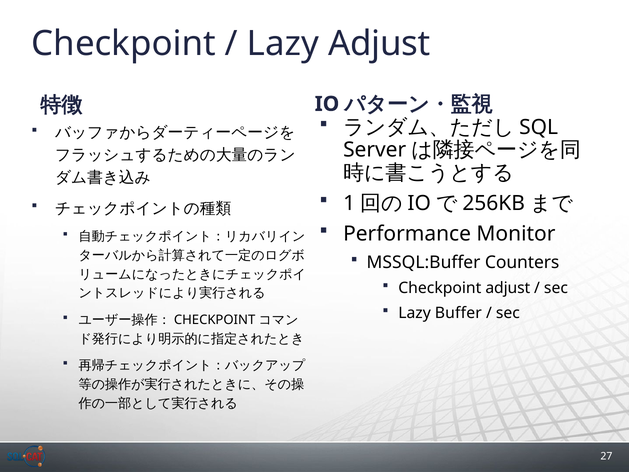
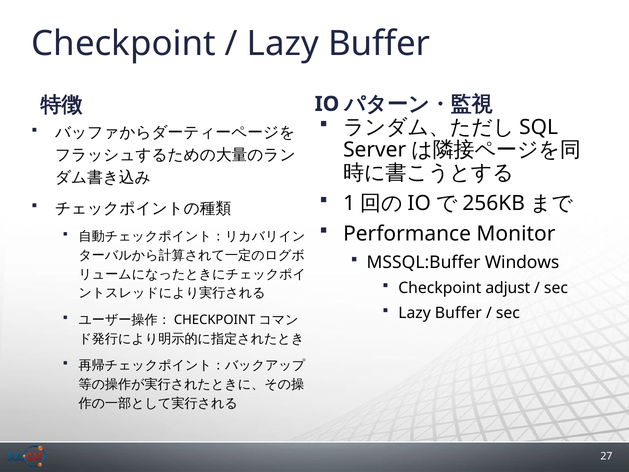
Adjust: Adjust -> Buffer (379, 44)
Counters: Counters -> Windows (522, 262)
